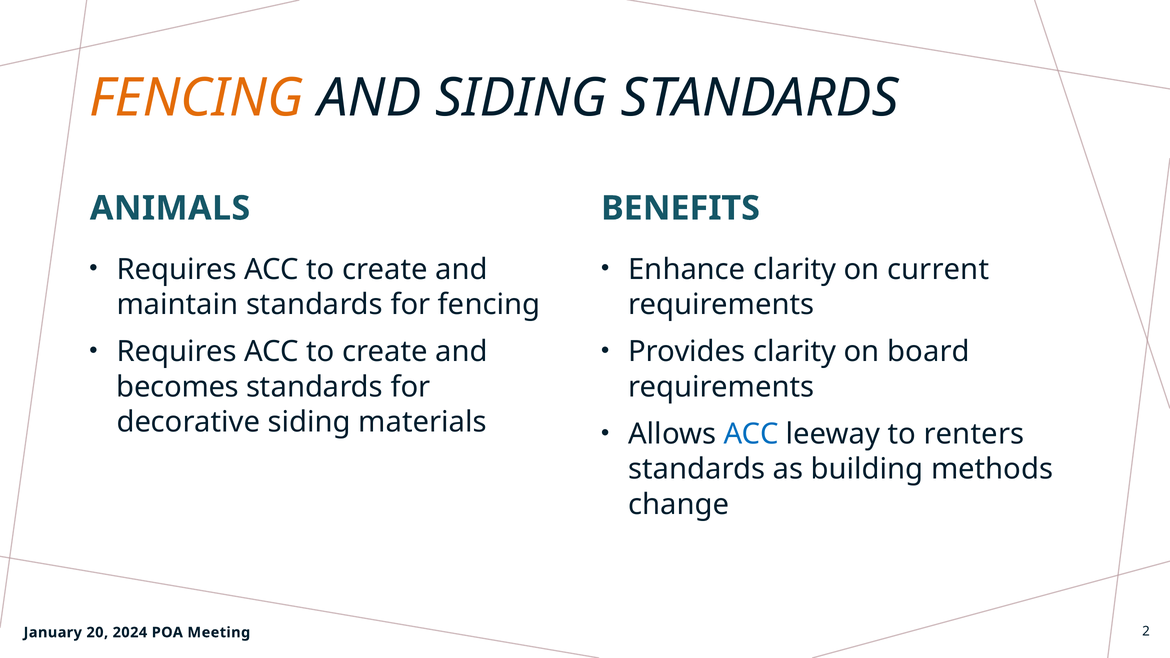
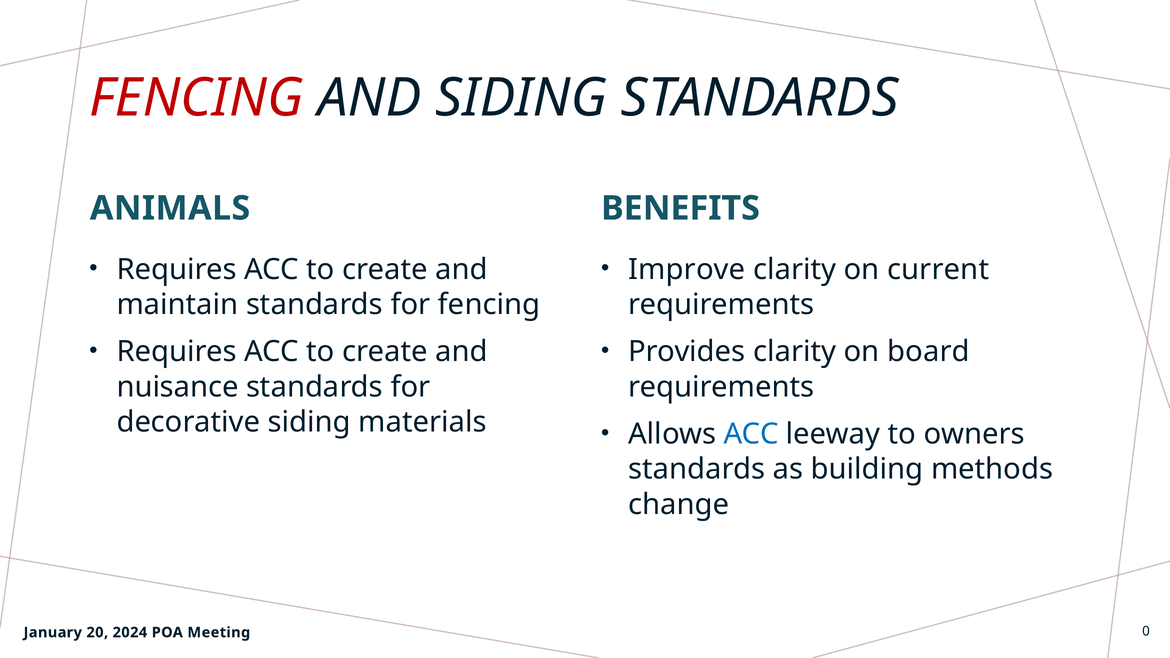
FENCING colour: orange -> red (196, 98)
Enhance: Enhance -> Improve (687, 269)
becomes: becomes -> nuisance (178, 387)
renters: renters -> owners (974, 434)
2: 2 -> 0 (1146, 631)
